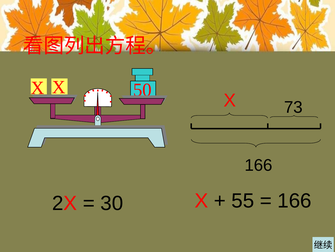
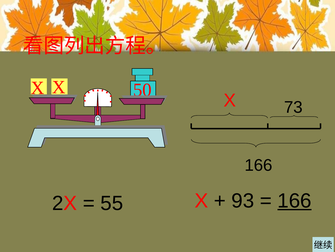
55: 55 -> 93 (243, 200)
166 underline: none -> present (295, 200)
30: 30 -> 55 (112, 203)
